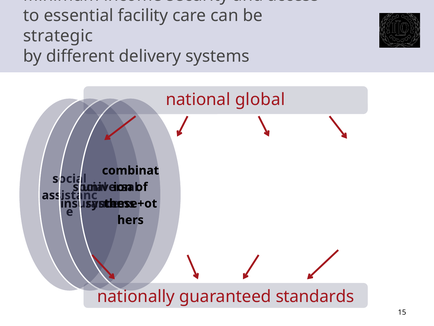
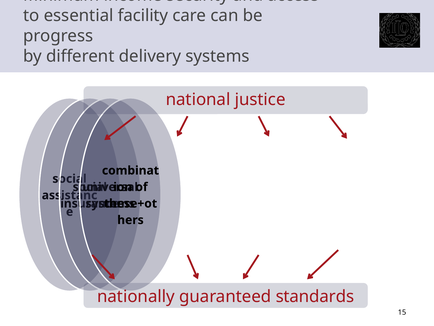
strategic: strategic -> progress (58, 36)
global: global -> justice (260, 100)
